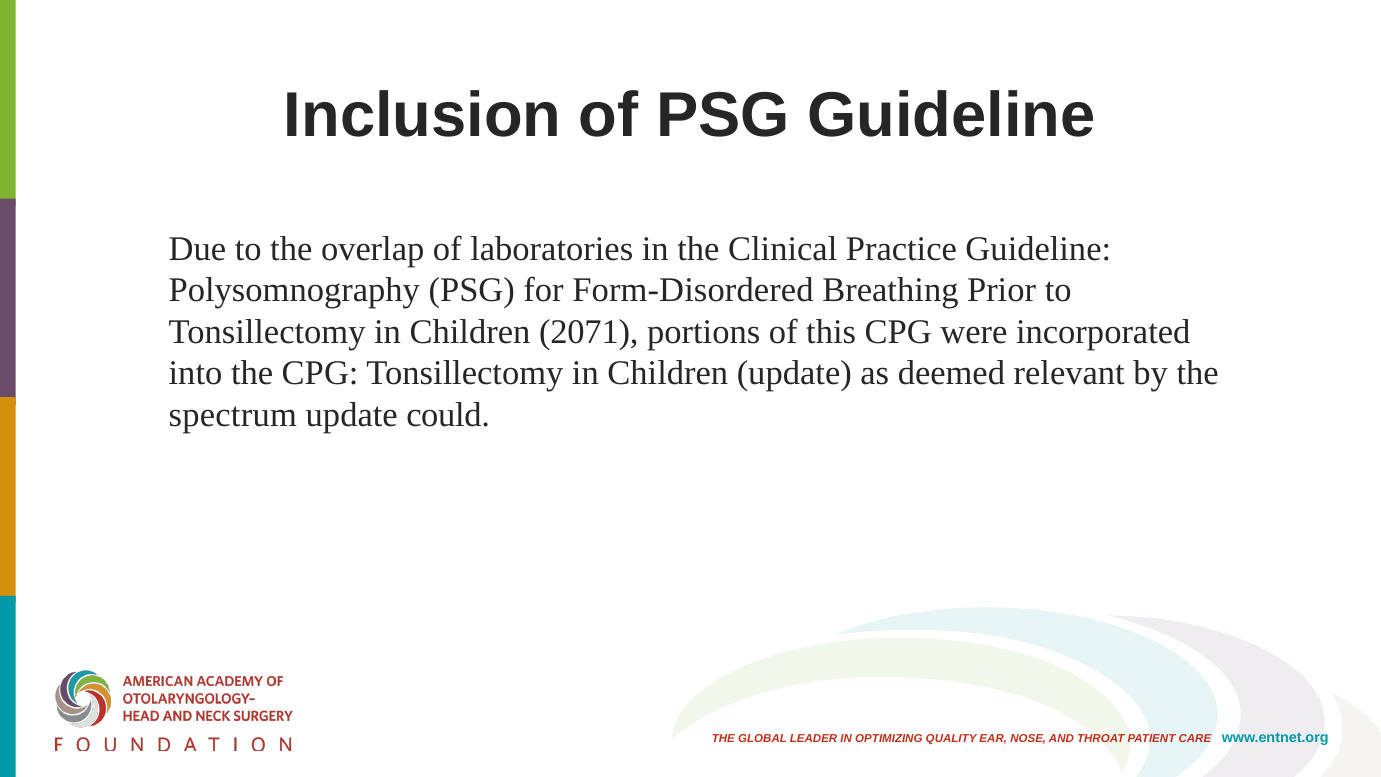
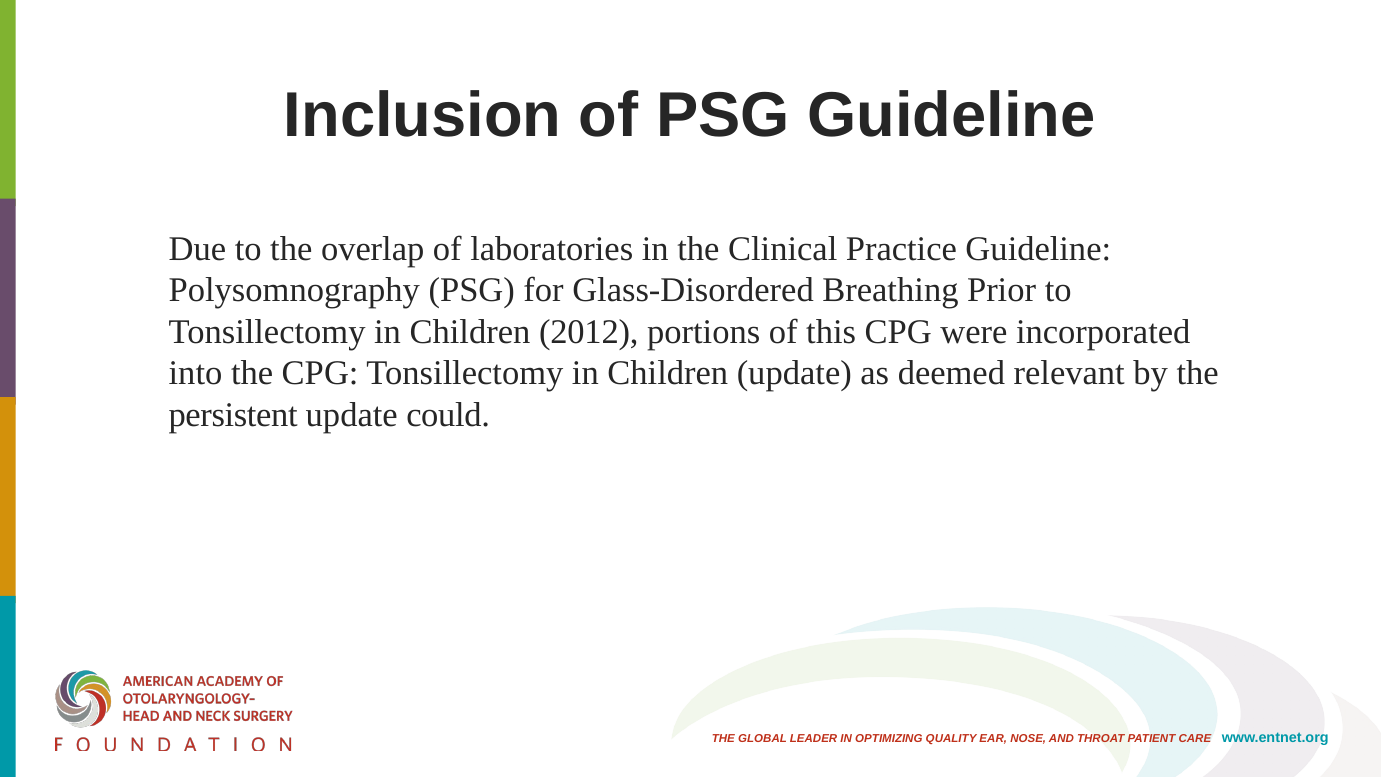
Form-Disordered: Form-Disordered -> Glass-Disordered (693, 290)
2071: 2071 -> 2012 (589, 332)
spectrum: spectrum -> persistent (233, 415)
